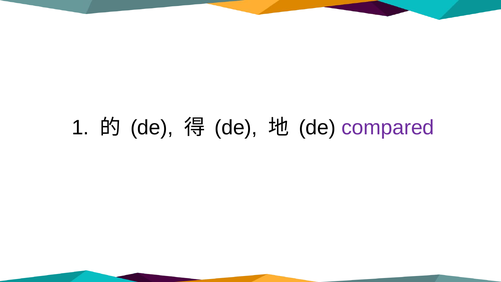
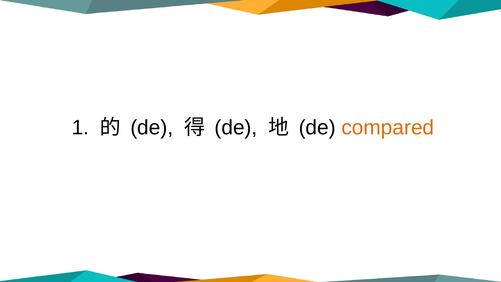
compared colour: purple -> orange (388, 128)
